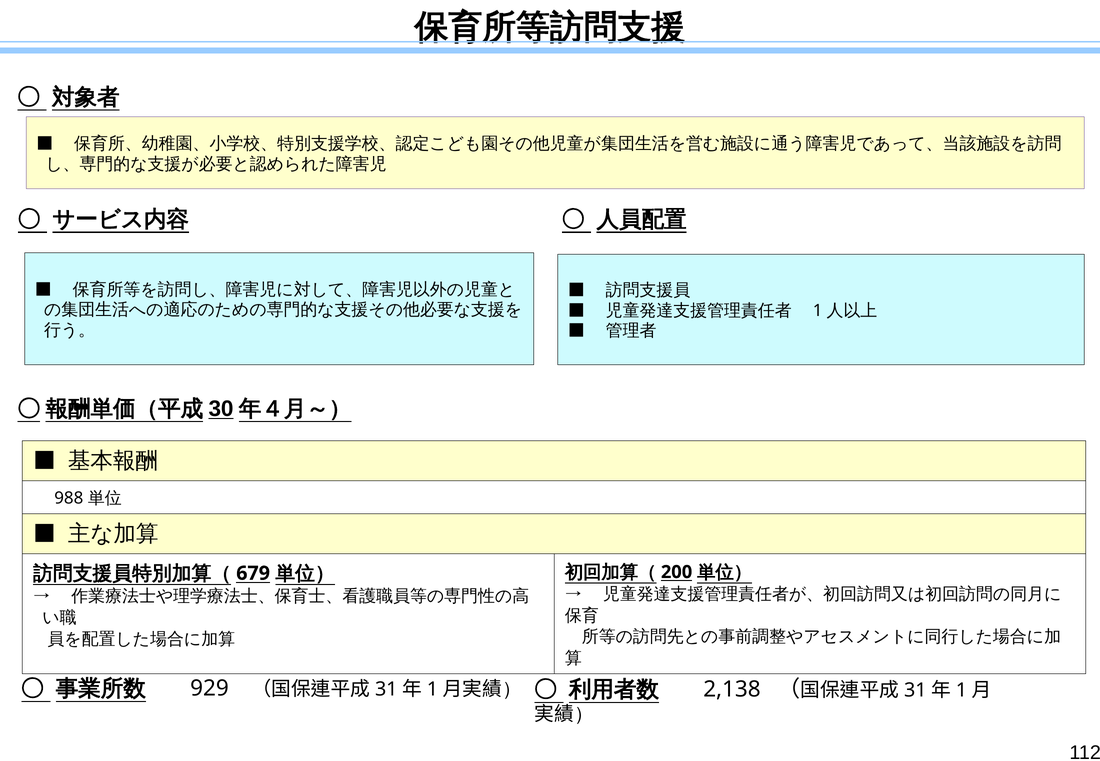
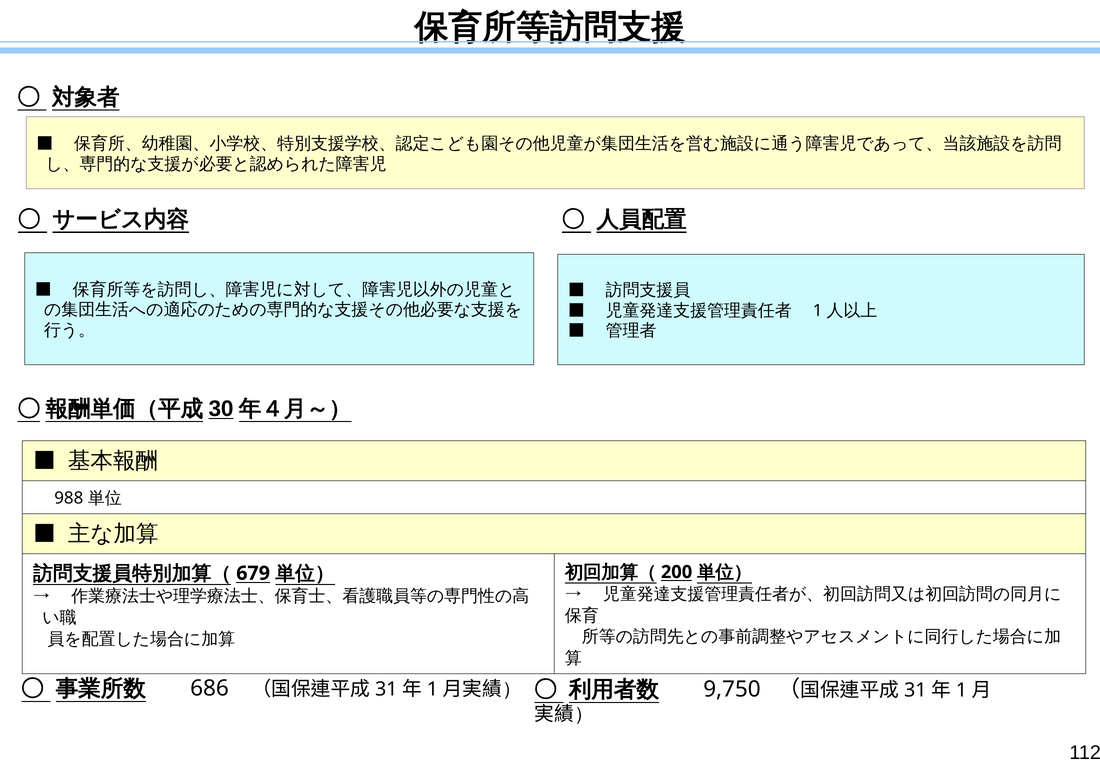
929: 929 -> 686 (209, 689)
2,138: 2,138 -> 9,750 (732, 690)
